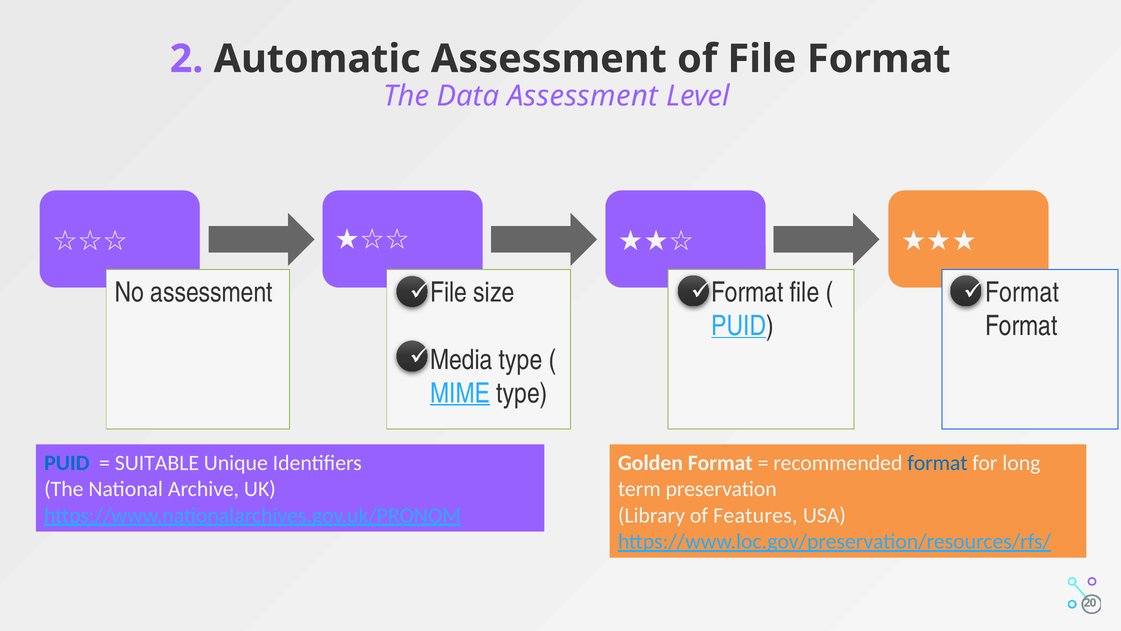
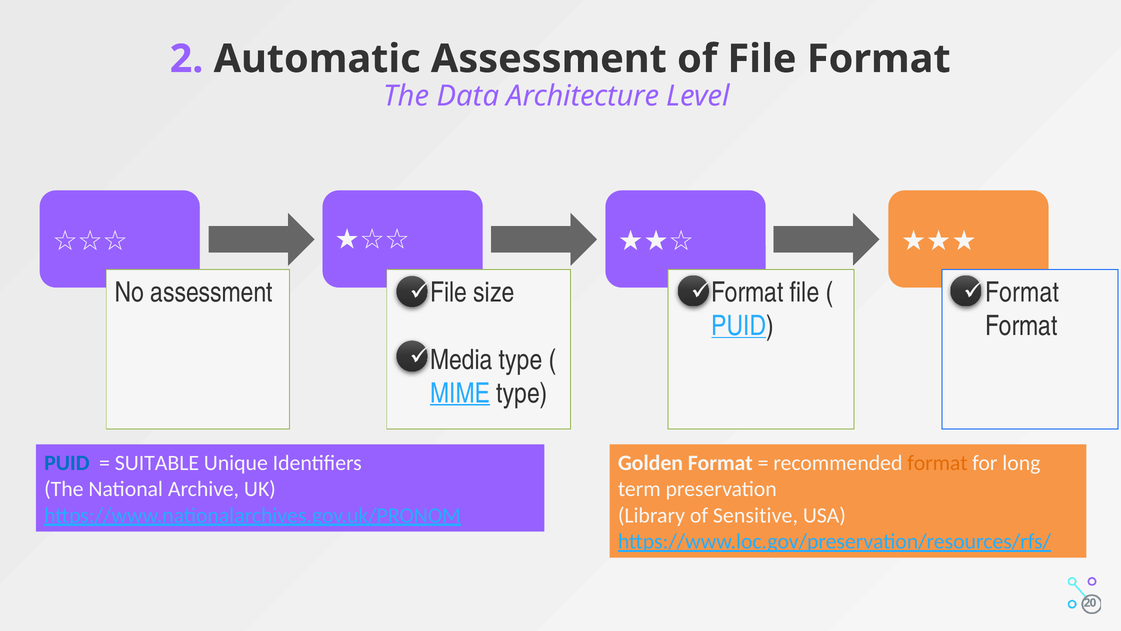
Data Assessment: Assessment -> Architecture (583, 96)
format colour: blue -> orange (937, 463)
Features: Features -> Sensitive (755, 515)
